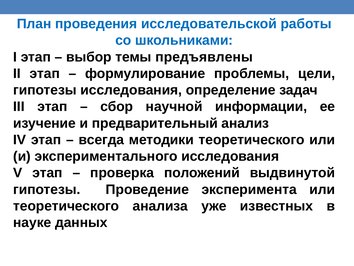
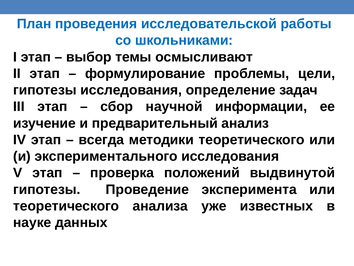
предъявлены: предъявлены -> осмысливают (204, 57)
